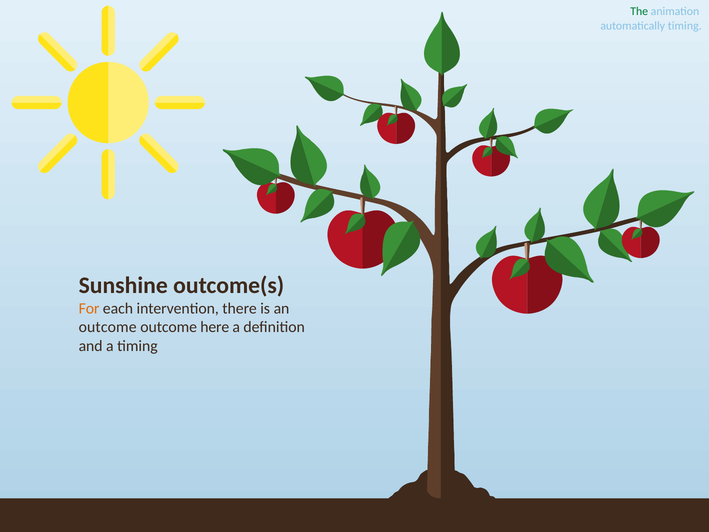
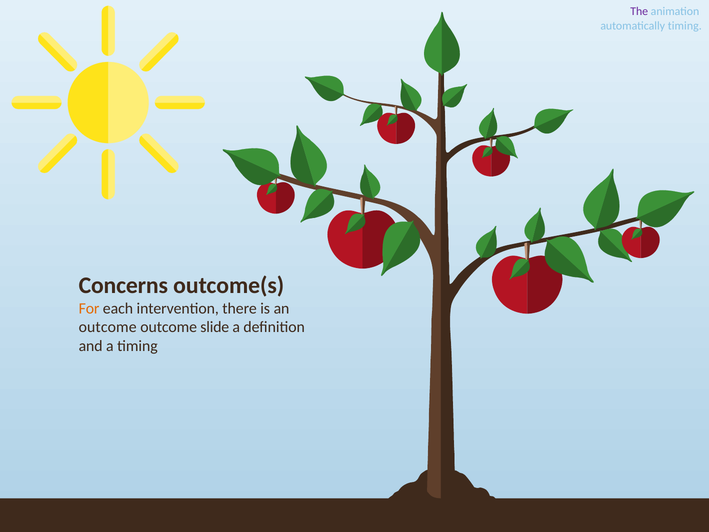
The colour: green -> purple (639, 12)
Sunshine: Sunshine -> Concerns (123, 285)
here: here -> slide (215, 327)
